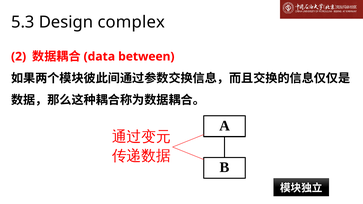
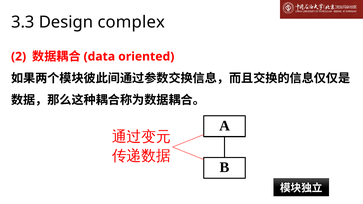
5.3: 5.3 -> 3.3 (23, 22)
between: between -> oriented (146, 57)
